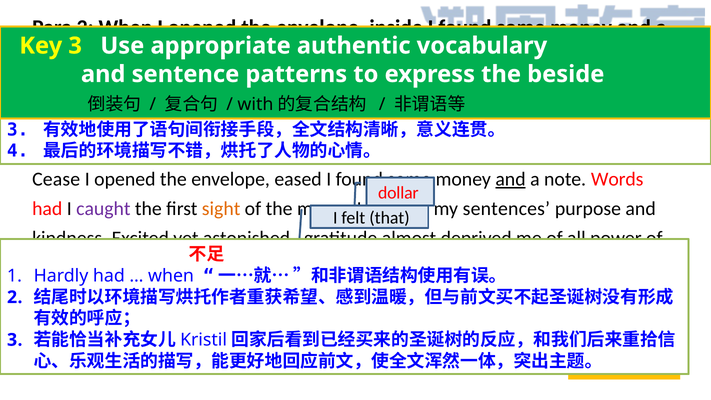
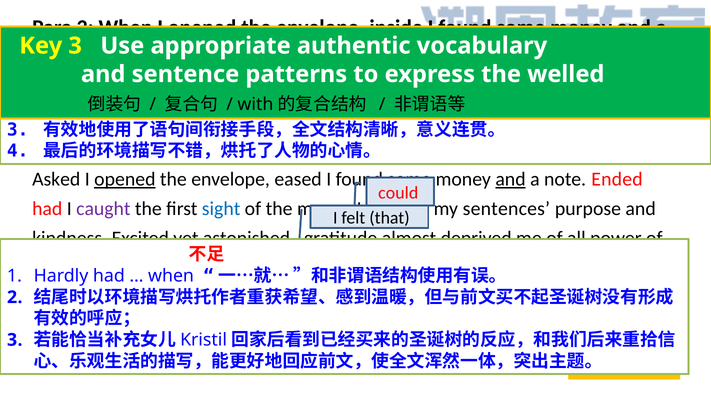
beside: beside -> welled (566, 74)
Cease: Cease -> Asked (56, 179)
opened underline: none -> present (125, 179)
Words: Words -> Ended (617, 179)
dollar: dollar -> could (398, 193)
sight colour: orange -> blue (221, 209)
